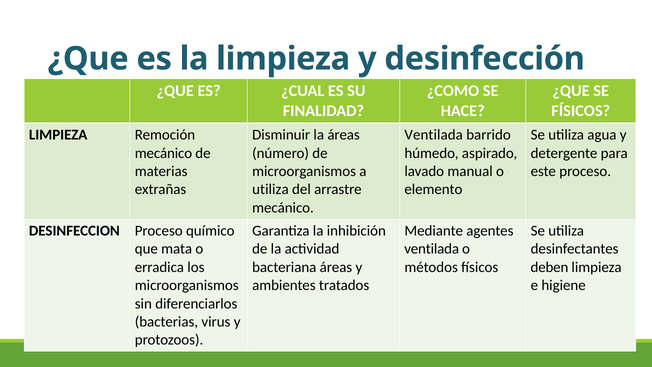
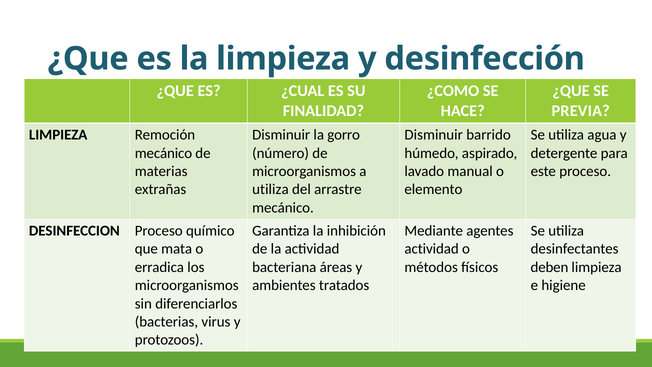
FÍSICOS: FÍSICOS -> PREVIA (581, 111)
la áreas: áreas -> gorro (344, 135)
Ventilada: Ventilada -> Disminuir (434, 135)
ventilada: ventilada -> actividad (432, 249)
